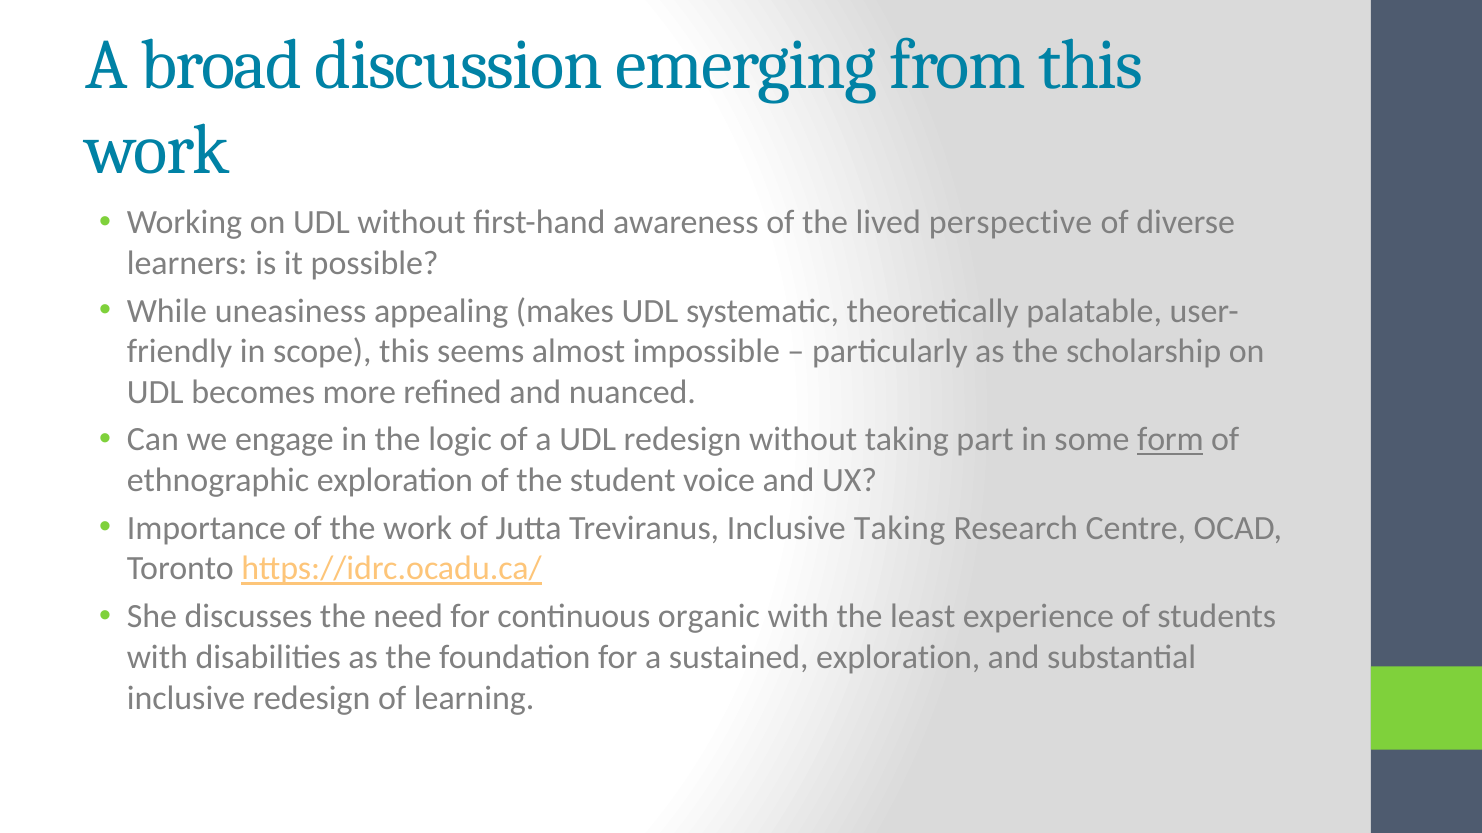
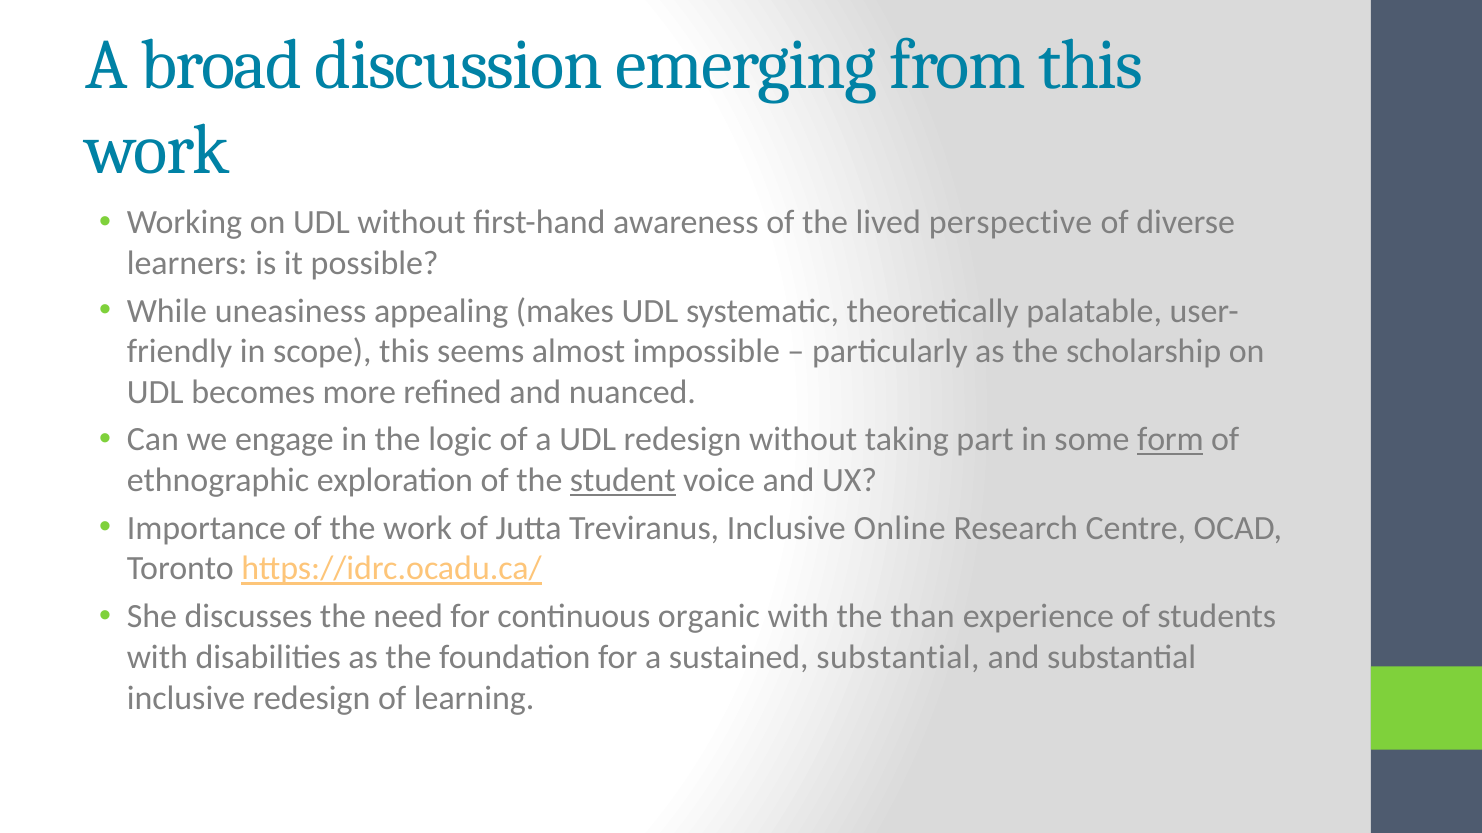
student underline: none -> present (623, 481)
Inclusive Taking: Taking -> Online (900, 528)
least: least -> than (923, 617)
sustained exploration: exploration -> substantial (898, 658)
